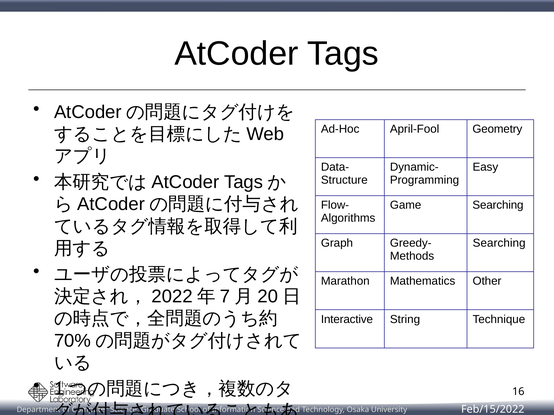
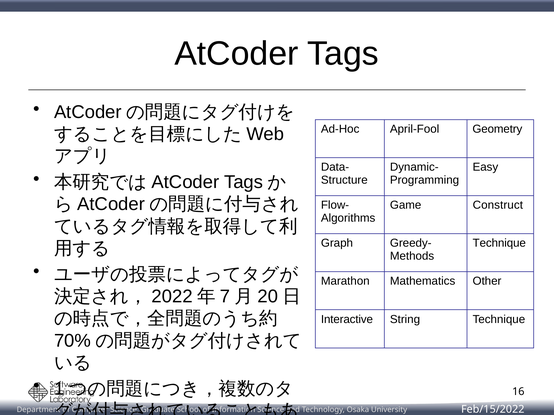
Game Searching: Searching -> Construct (498, 205)
Searching: Searching -> Technique (499, 243)
